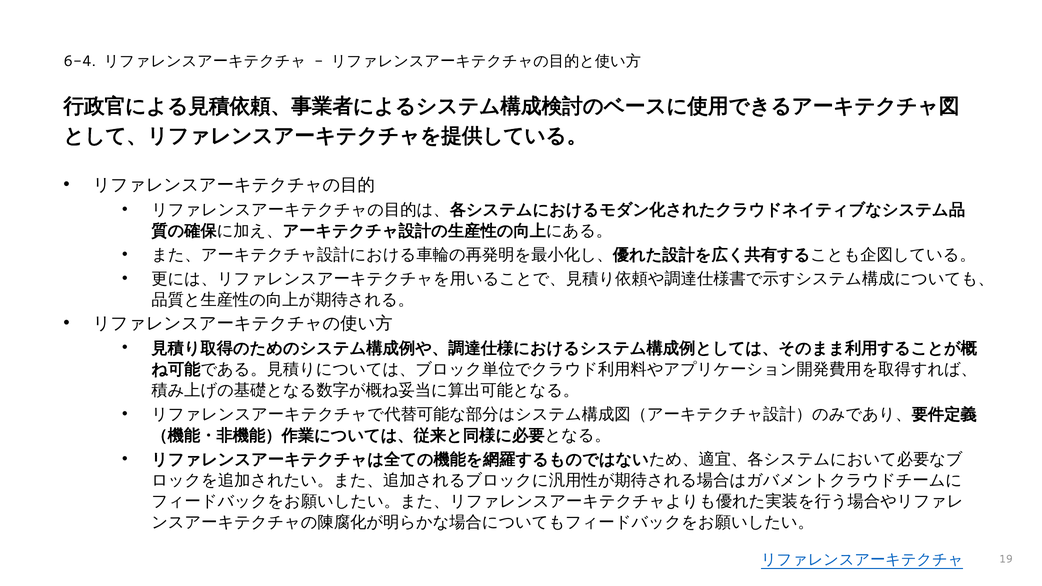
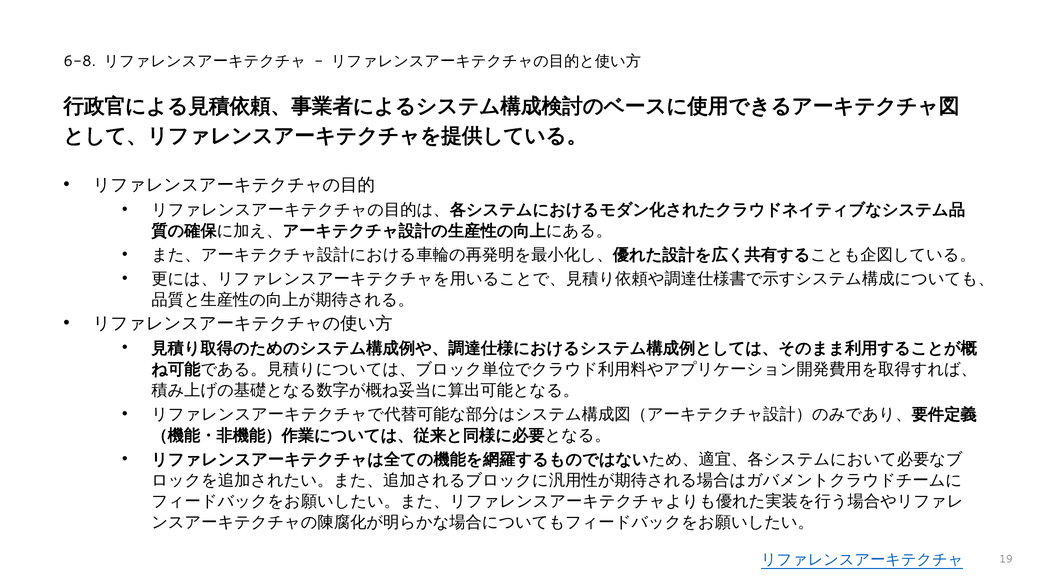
6-4: 6-4 -> 6-8 (80, 61)
